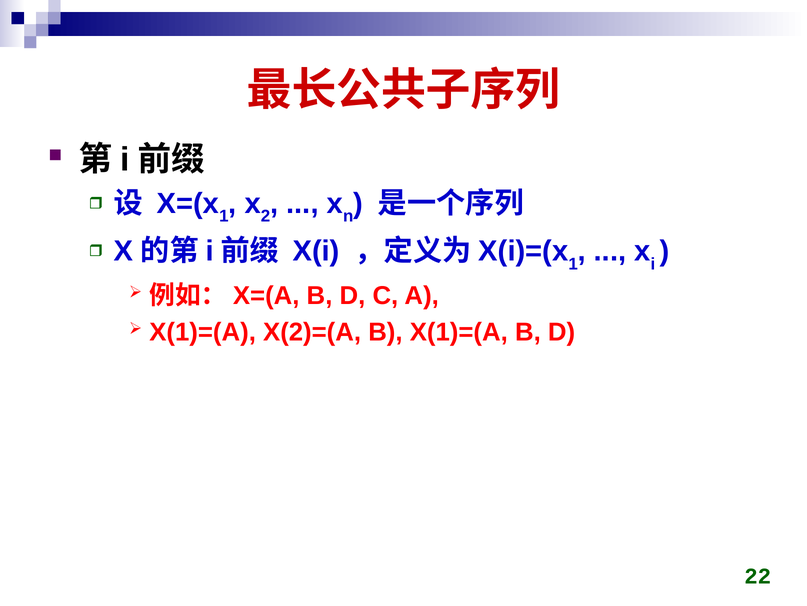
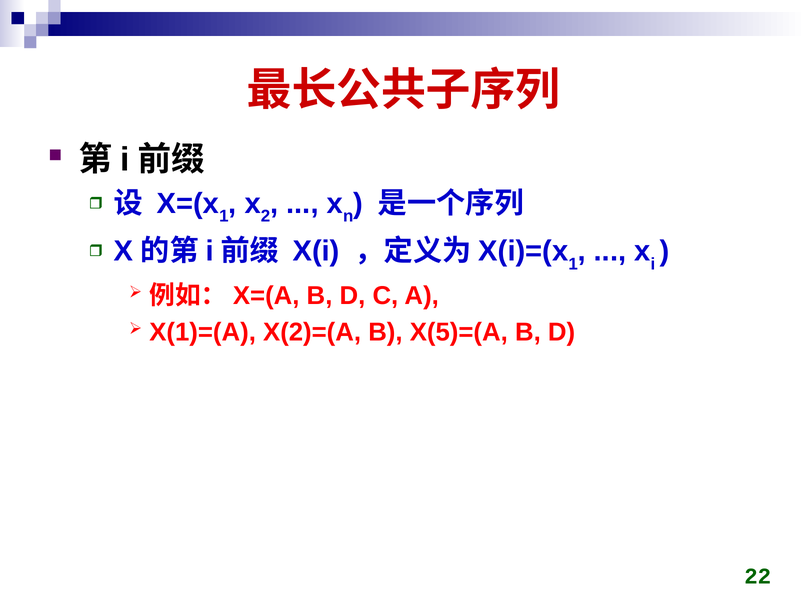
B X(1)=(A: X(1)=(A -> X(5)=(A (459, 332)
